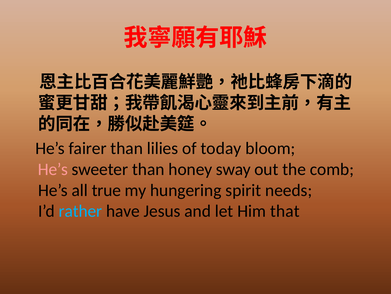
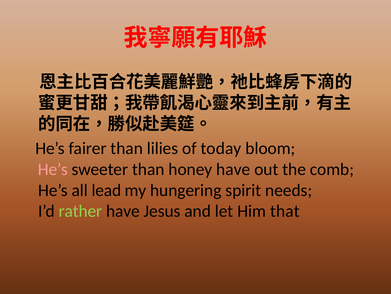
honey sway: sway -> have (233, 169)
true: true -> lead (106, 190)
rather colour: light blue -> light green (80, 211)
